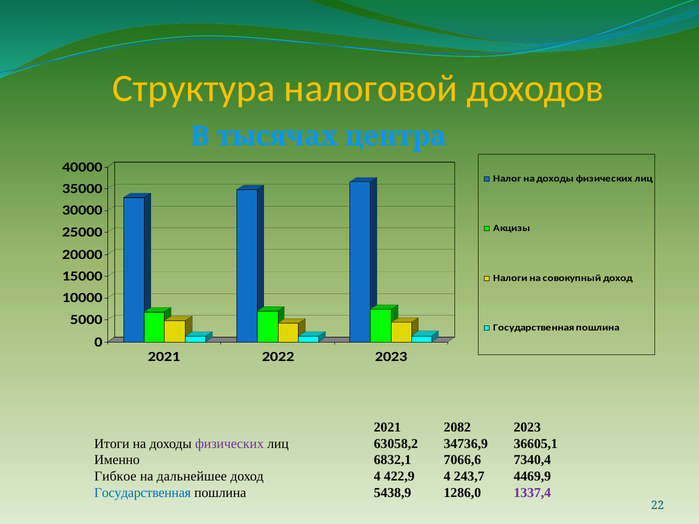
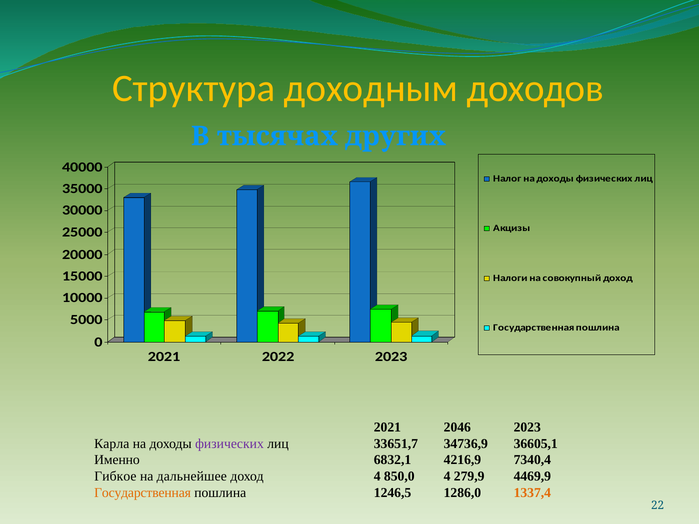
налоговой: налоговой -> доходным (371, 89)
центра: центра -> других (396, 136)
2082: 2082 -> 2046 (457, 428)
Итоги: Итоги -> Карла (112, 444)
63058,2: 63058,2 -> 33651,7 (396, 444)
7066,6: 7066,6 -> 4216,9 (462, 460)
422,9: 422,9 -> 850,0 (399, 477)
243,7: 243,7 -> 279,9 (469, 477)
Государственная colour: blue -> orange (143, 493)
5438,9: 5438,9 -> 1246,5 (393, 493)
1337,4 colour: purple -> orange (532, 493)
